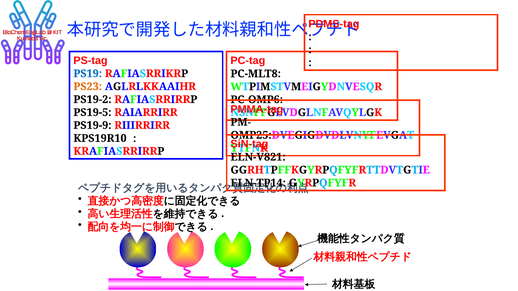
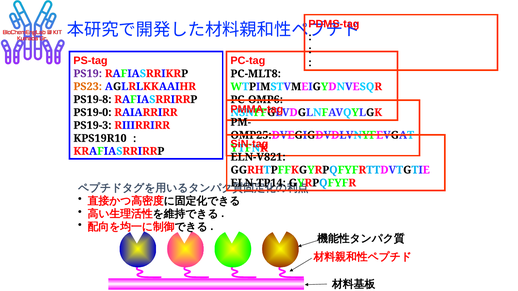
PS19 colour: blue -> purple (88, 74)
PS19-2: PS19-2 -> PS19-8 (92, 100)
PS19-5: PS19-5 -> PS19-0 (92, 113)
PS19-9: PS19-9 -> PS19-3 (92, 125)
